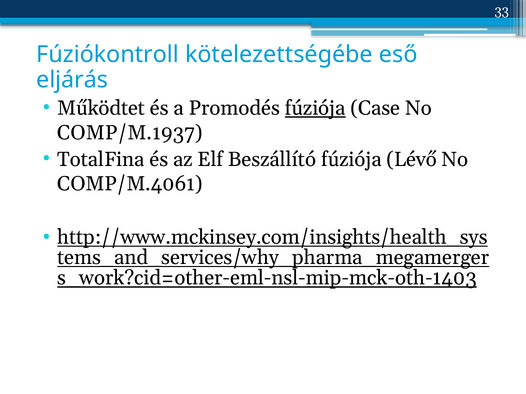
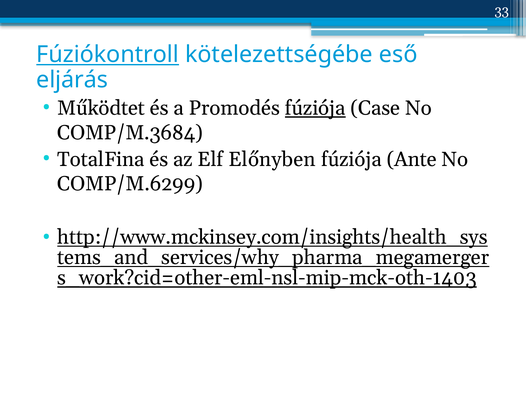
Fúziókontroll underline: none -> present (108, 55)
COMP/M.1937: COMP/M.1937 -> COMP/M.3684 (130, 133)
Beszállító: Beszállító -> Előnyben (272, 159)
Lévő: Lévő -> Ante (412, 159)
COMP/M.4061: COMP/M.4061 -> COMP/M.6299 (130, 184)
